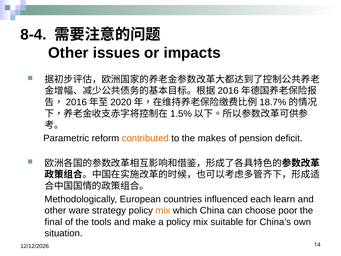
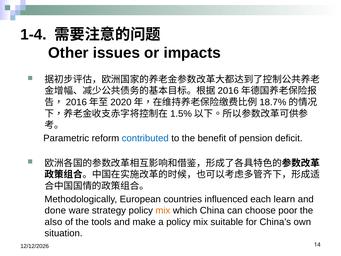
8-4: 8-4 -> 1-4 (33, 35)
contributed colour: orange -> blue (145, 138)
makes: makes -> benefit (212, 138)
other: other -> done (55, 210)
final: final -> also (53, 222)
